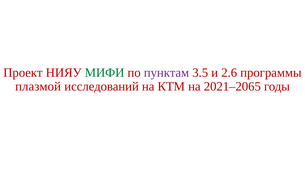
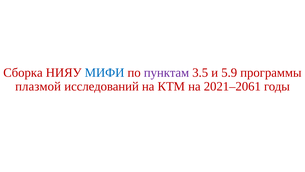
Проект: Проект -> Сборка (23, 72)
МИФИ colour: green -> blue (105, 72)
2.6: 2.6 -> 5.9 (229, 72)
2021–2065: 2021–2065 -> 2021–2061 (232, 86)
